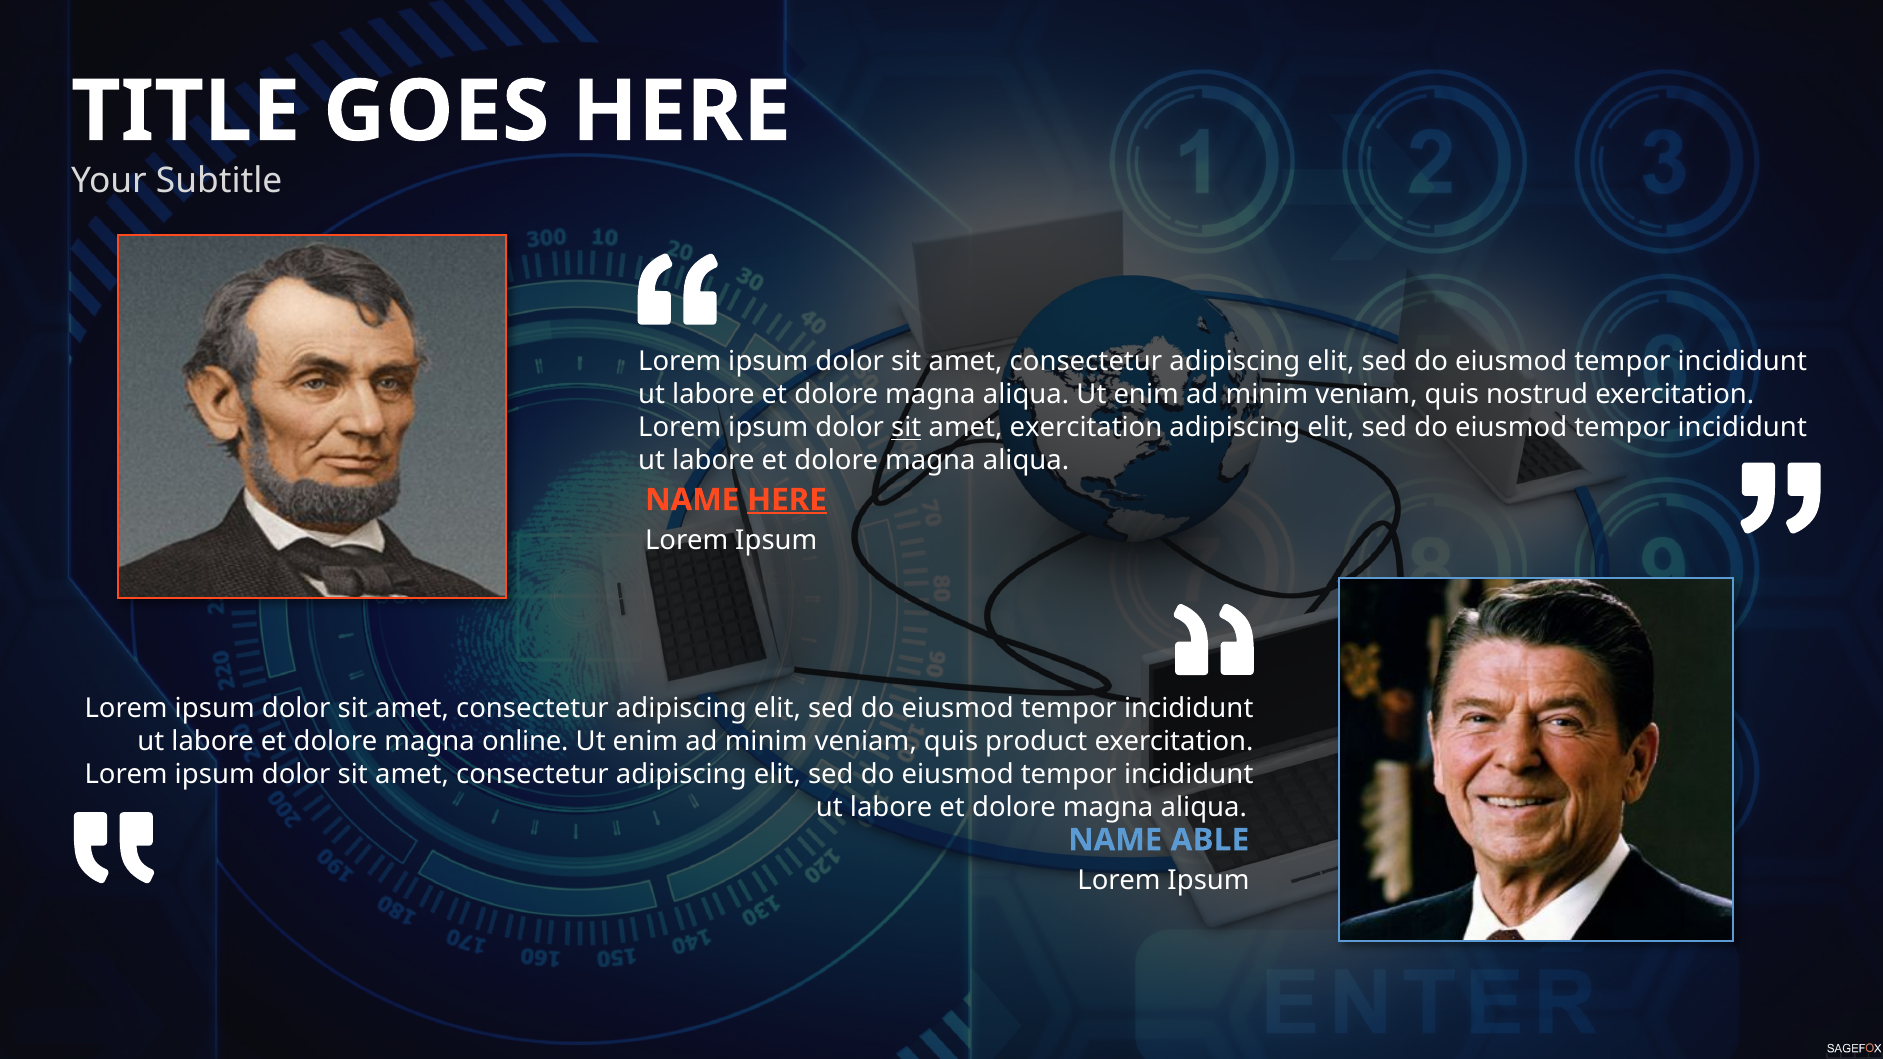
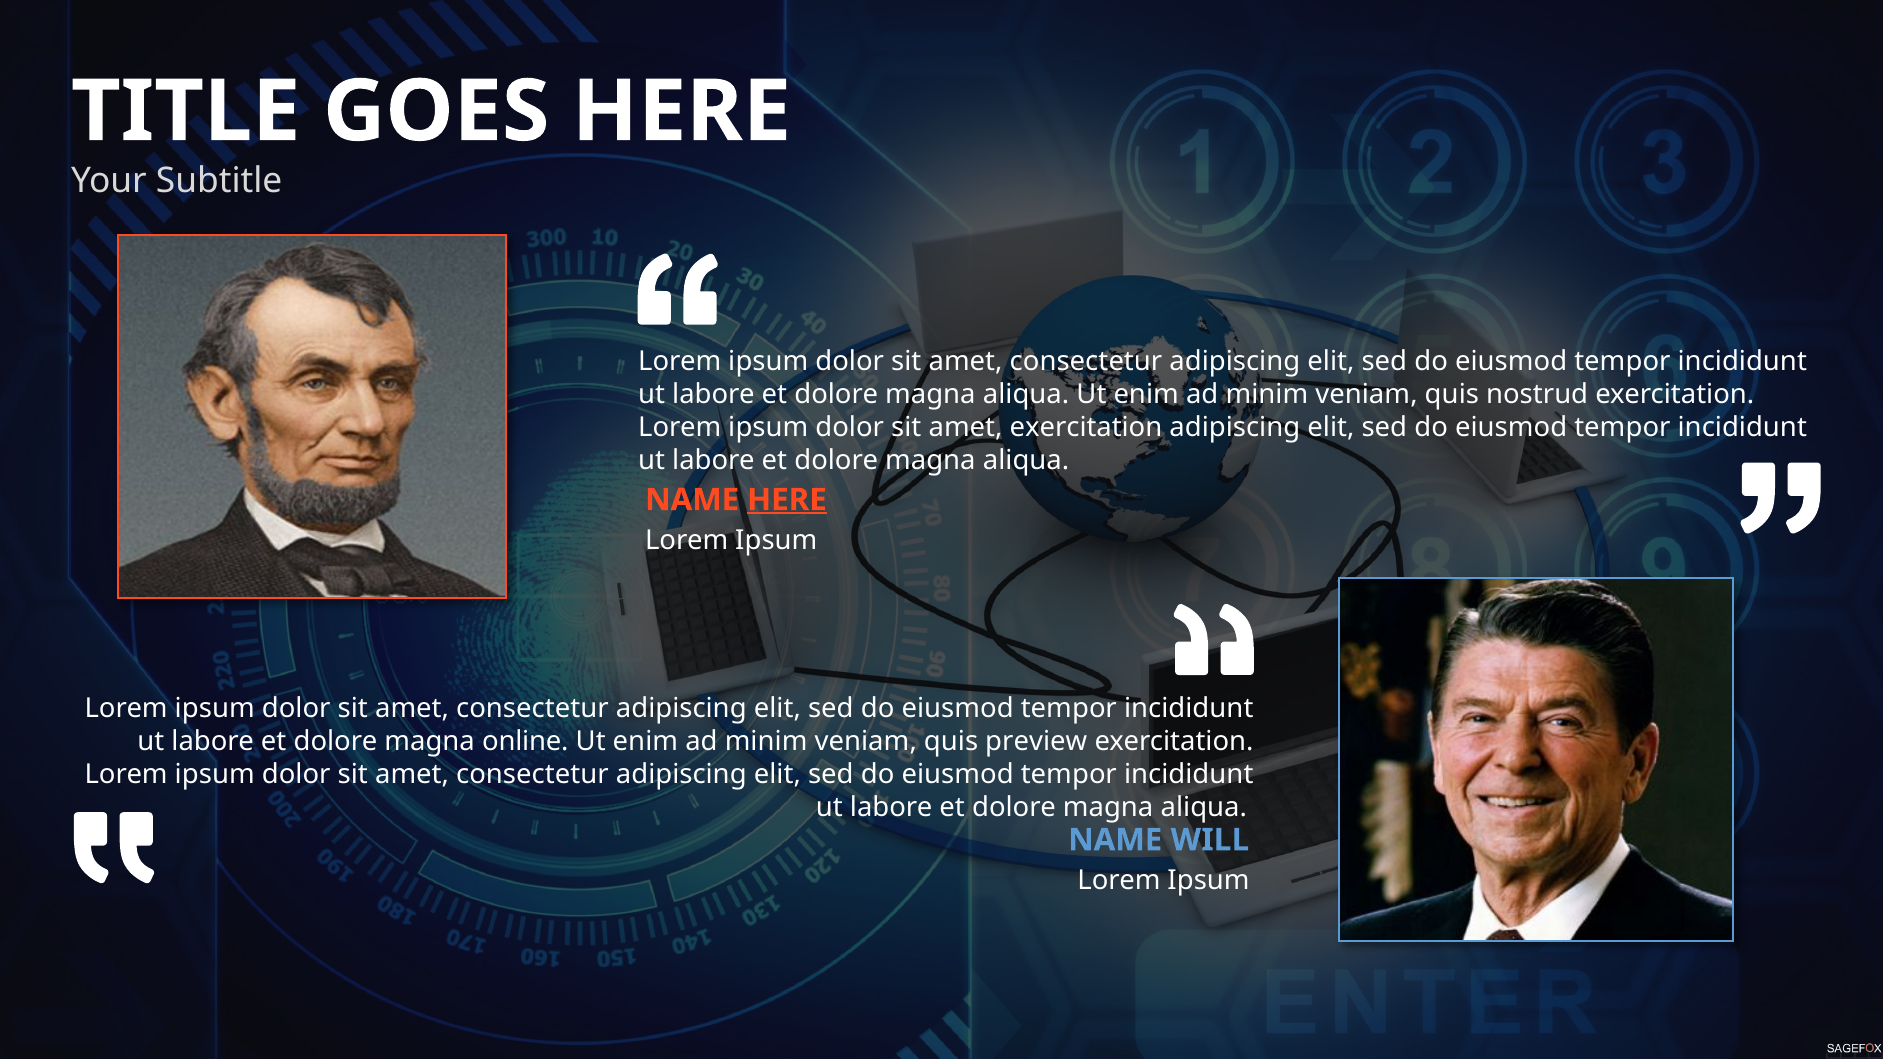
sit underline: present -> none (906, 428)
product: product -> preview (1036, 742)
ABLE: ABLE -> WILL (1210, 840)
